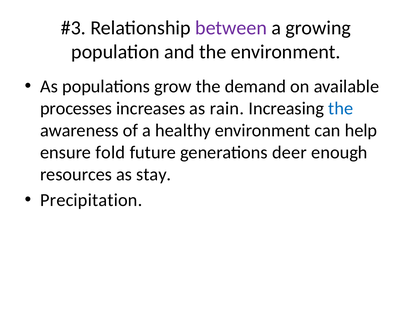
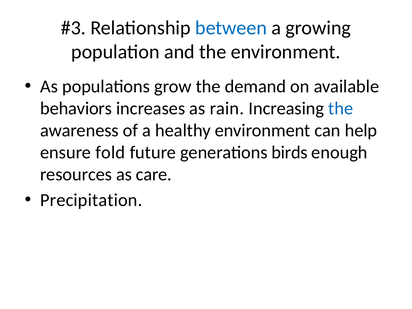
between colour: purple -> blue (231, 28)
processes: processes -> behaviors (76, 108)
deer: deer -> birds (290, 152)
stay: stay -> care (154, 174)
